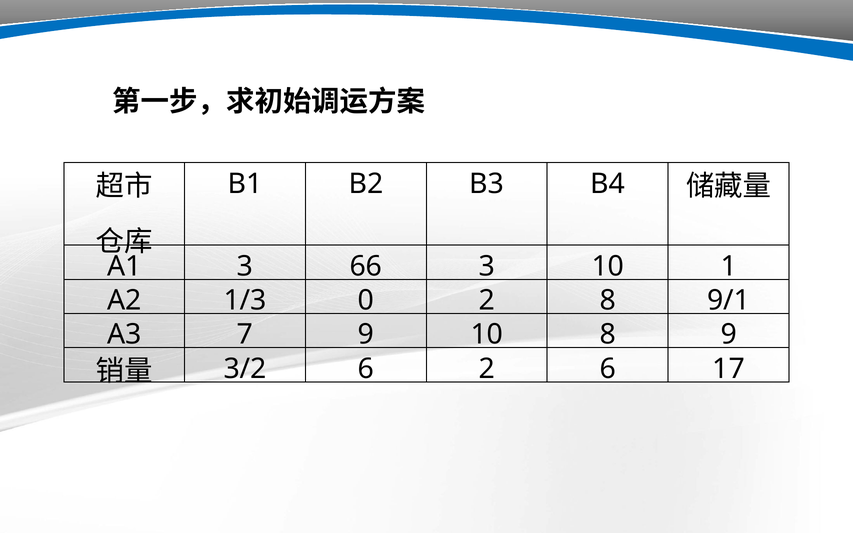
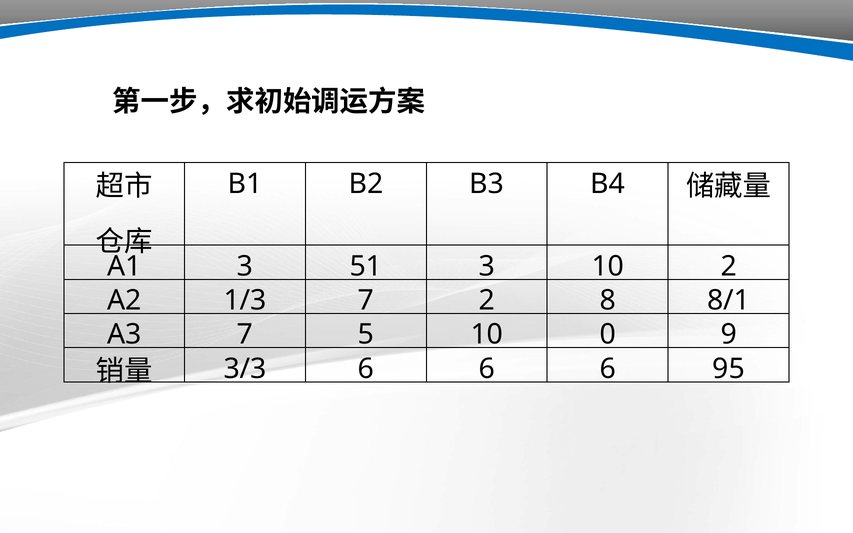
66: 66 -> 51 (366, 266)
10 1: 1 -> 2 (729, 266)
1/3 0: 0 -> 7 (366, 300)
9/1: 9/1 -> 8/1 (729, 300)
7 9: 9 -> 5 (366, 335)
10 8: 8 -> 0 (608, 335)
3/2: 3/2 -> 3/3 (245, 369)
2: 2 -> 6 (487, 369)
17: 17 -> 95 (729, 369)
